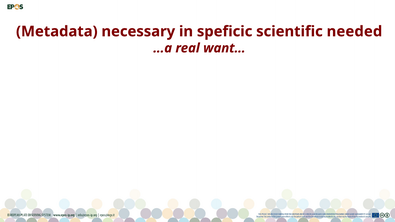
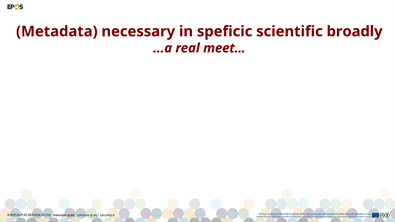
needed: needed -> broadly (355, 31)
want…: want… -> meet… (224, 48)
